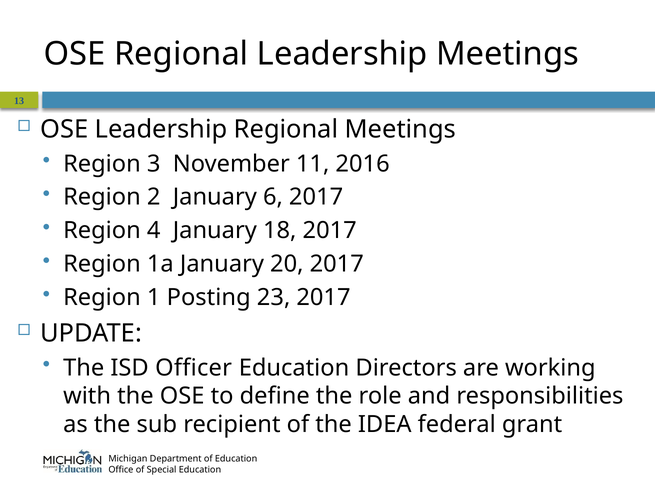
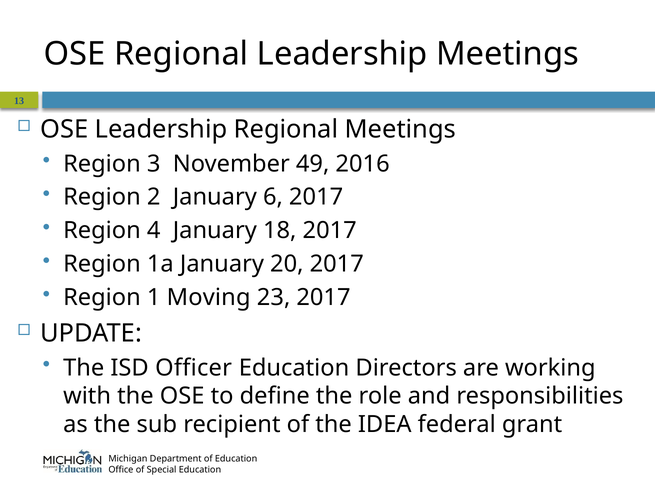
11: 11 -> 49 (313, 164)
Posting: Posting -> Moving (209, 298)
